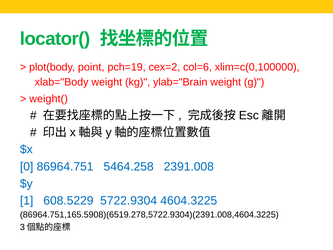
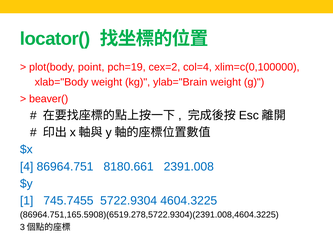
col=6: col=6 -> col=4 (198, 67)
weight(: weight( -> beaver( (49, 99)
0: 0 -> 4 (27, 166)
5464.258: 5464.258 -> 8180.661 (129, 166)
608.5229: 608.5229 -> 745.7455 (68, 200)
